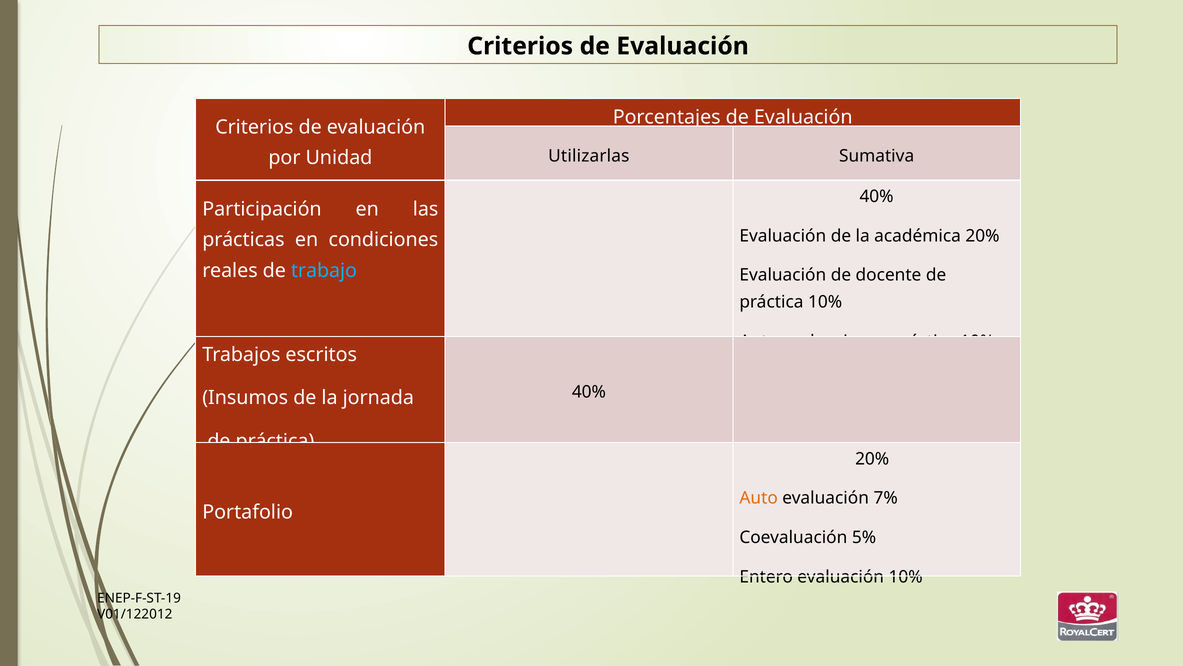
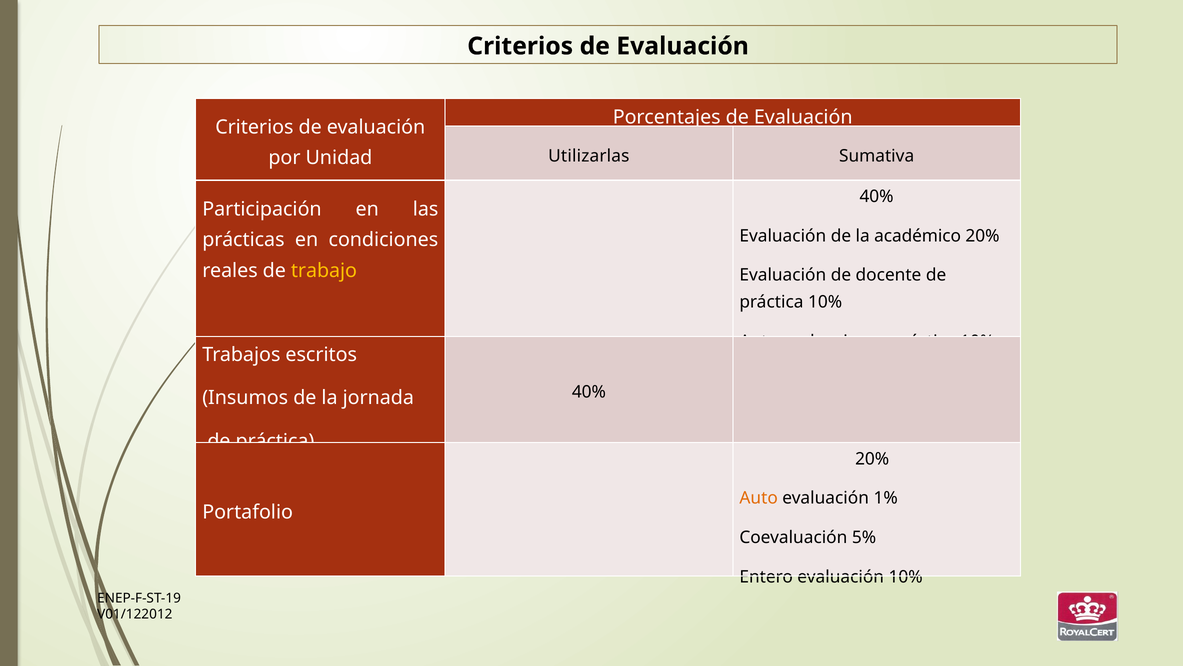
académica: académica -> académico (918, 236)
trabajo colour: light blue -> yellow (324, 270)
7%: 7% -> 1% (886, 498)
